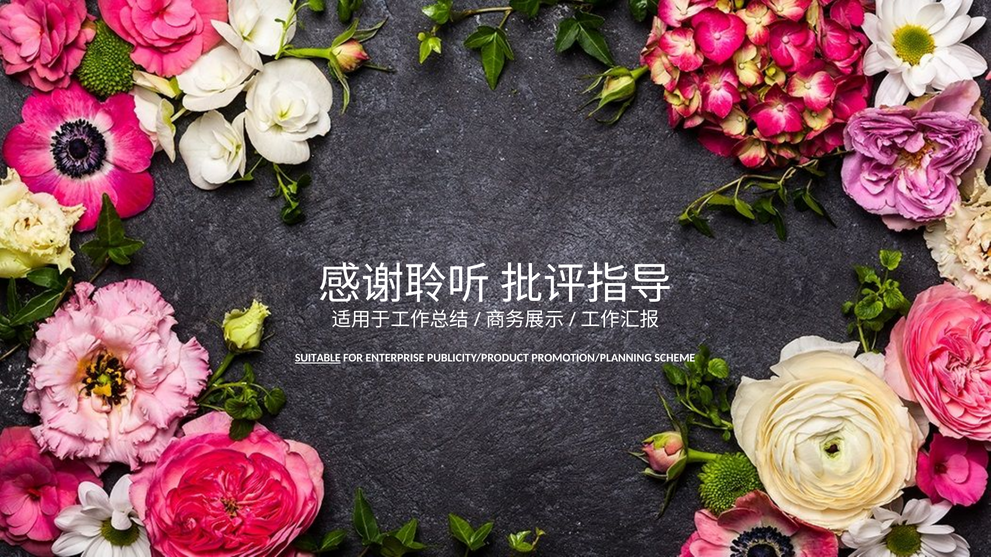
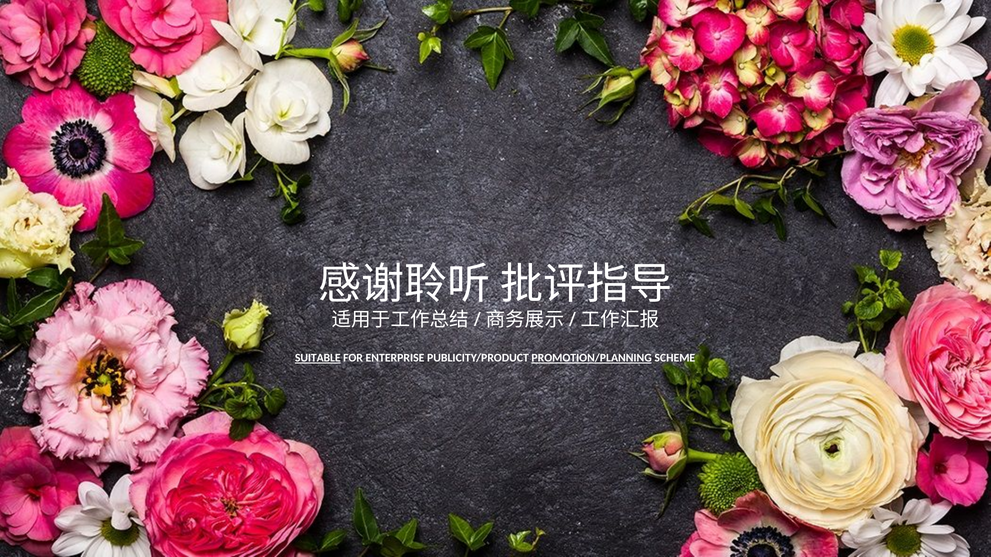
PROMOTION/PLANNING underline: none -> present (592, 358)
